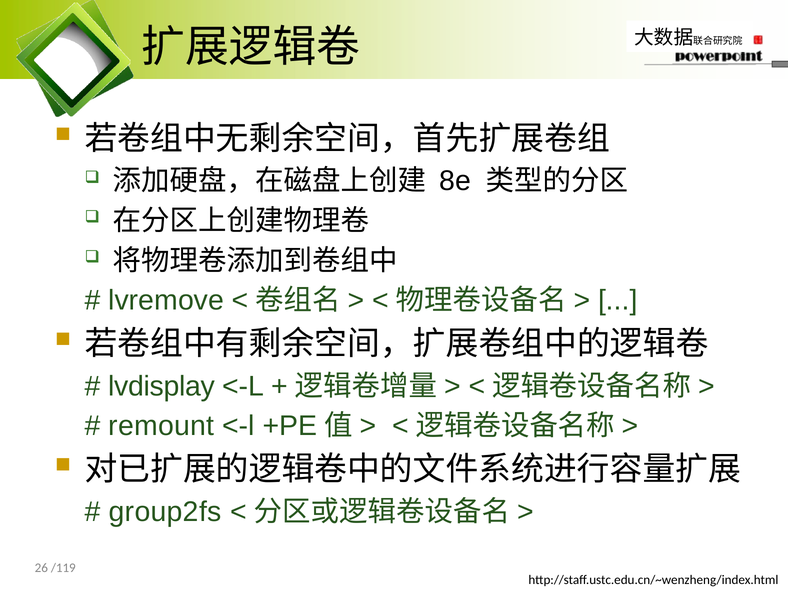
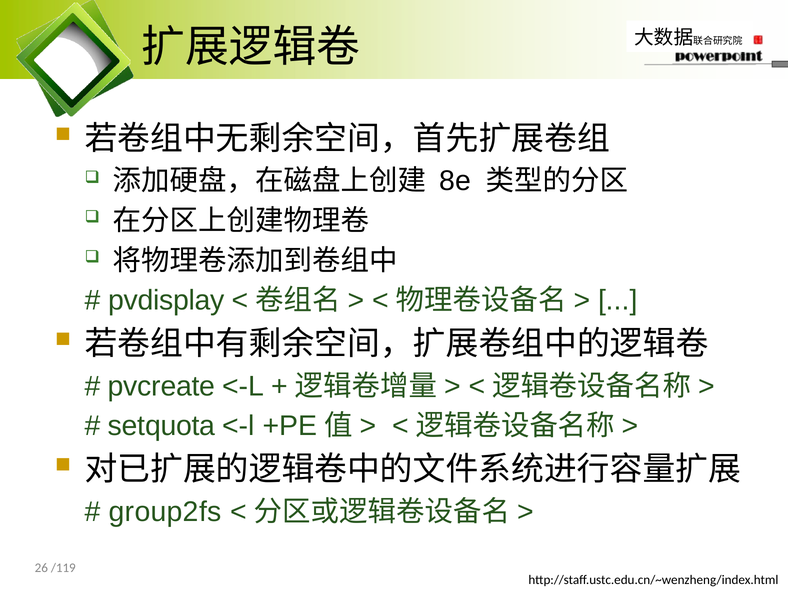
lvremove: lvremove -> pvdisplay (166, 300)
lvdisplay: lvdisplay -> pvcreate (161, 386)
remount: remount -> setquota (161, 426)
